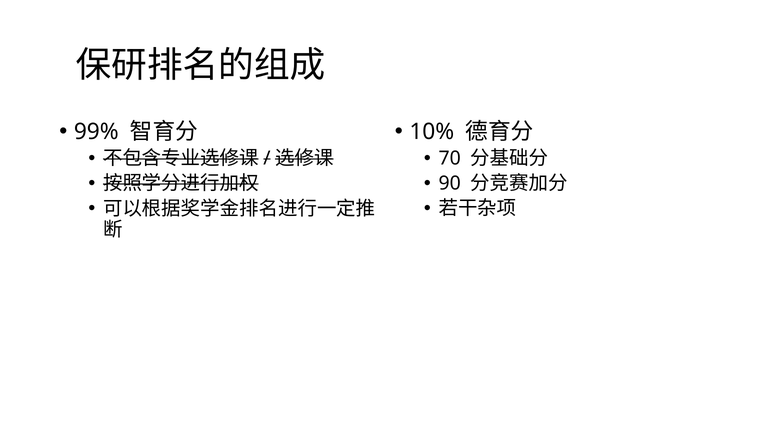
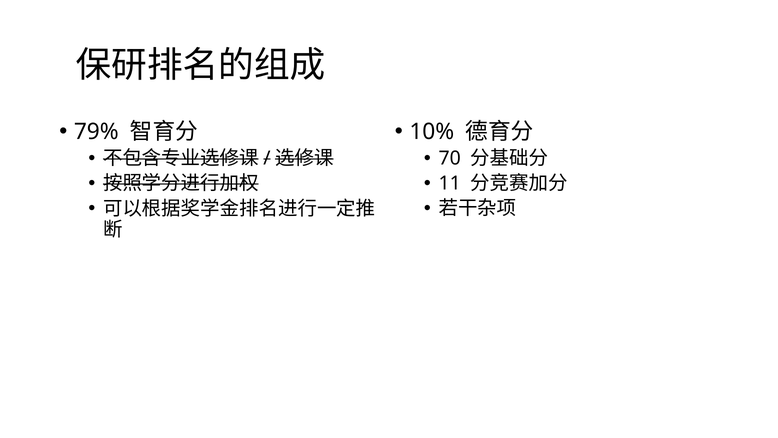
99%: 99% -> 79% (96, 132)
90: 90 -> 11 (450, 183)
